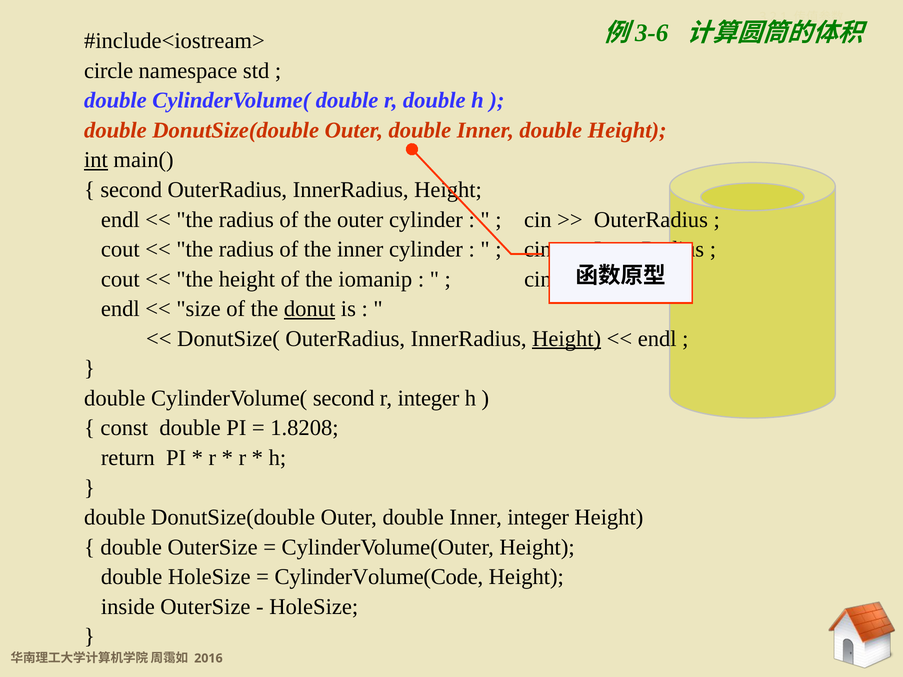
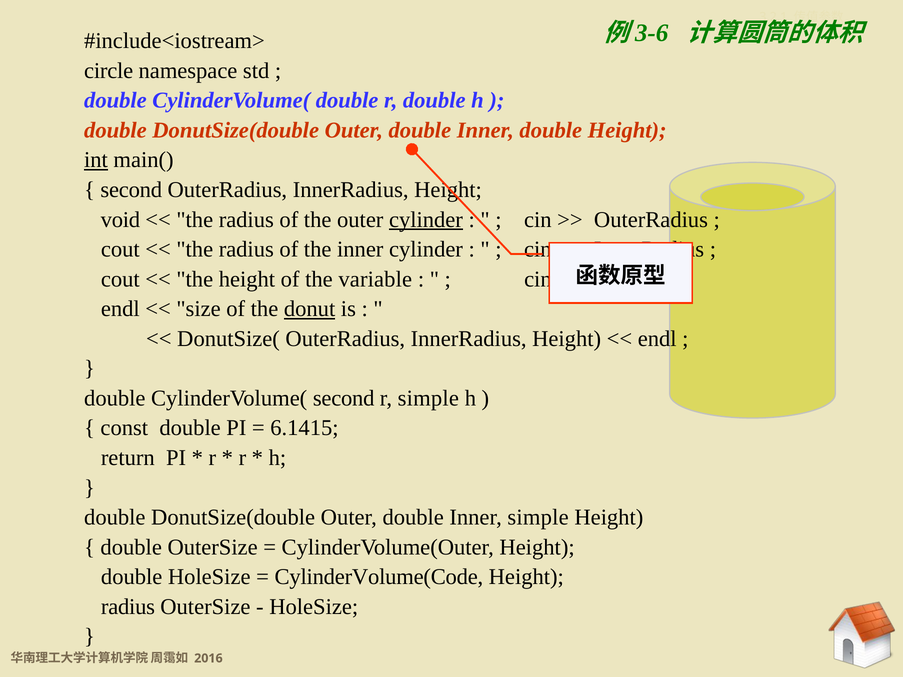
endl: endl -> void (120, 220)
cylinder underline: none -> present (426, 220)
iomanip: iomanip -> variable (375, 279)
Height underline: present -> none (567, 339)
r integer: integer -> simple (428, 398)
1.8208: 1.8208 -> 6.1415 (304, 428)
Inner integer: integer -> simple (538, 518)
inside: inside -> radius (128, 607)
